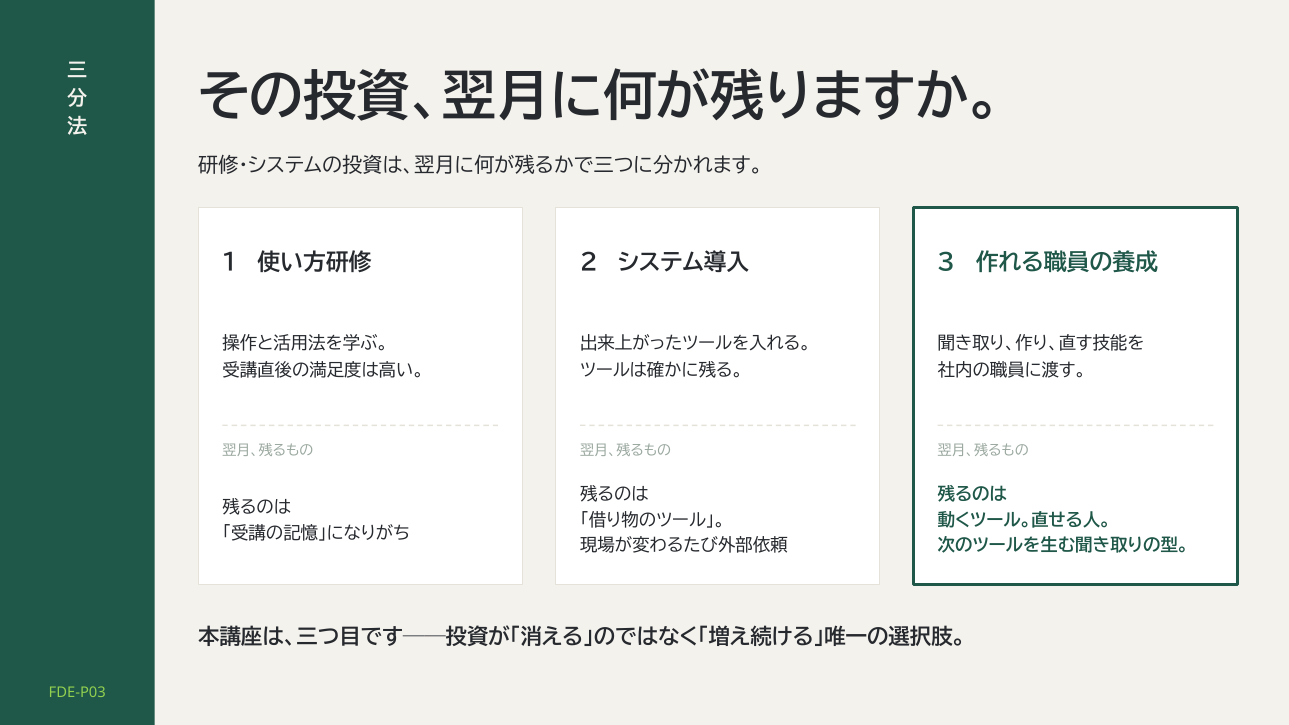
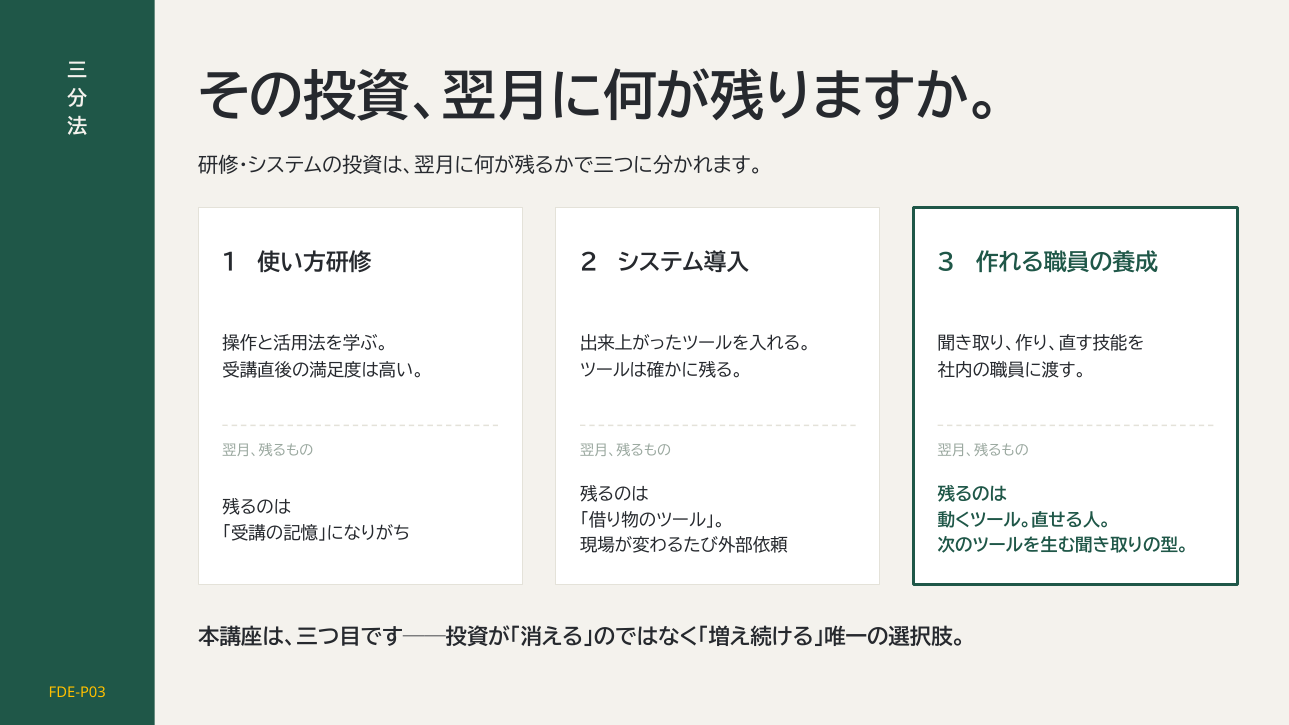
FDE-P03 colour: light green -> yellow (77, 692)
